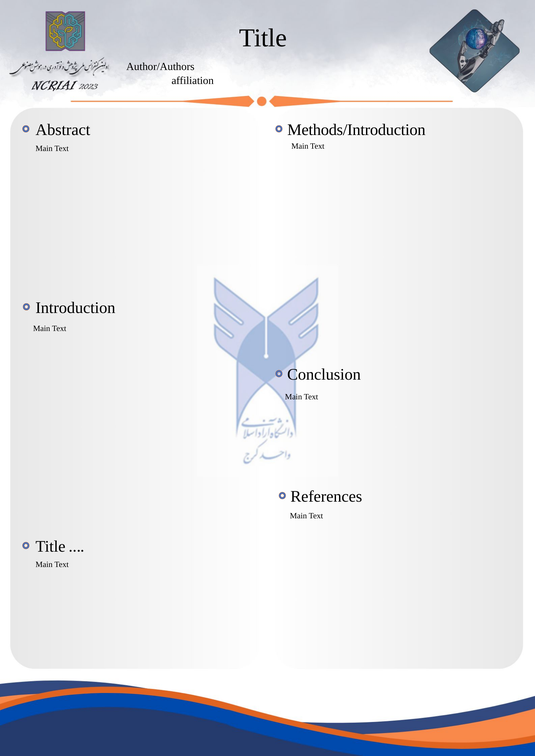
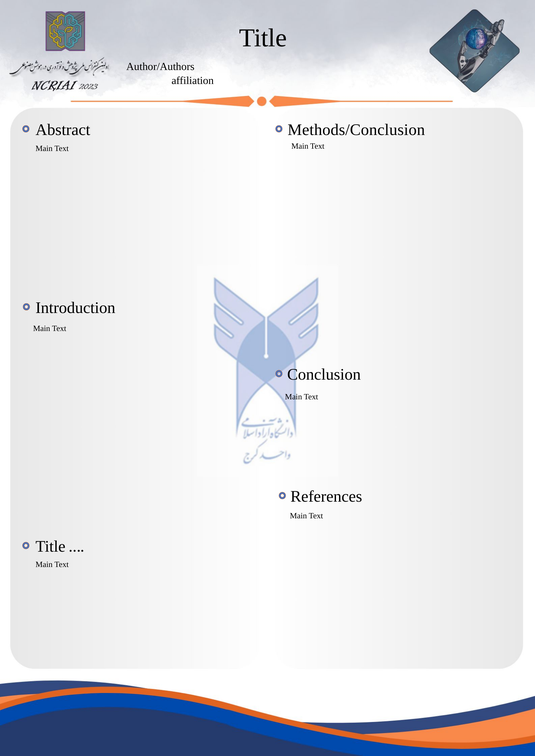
Methods/Introduction: Methods/Introduction -> Methods/Conclusion (356, 130)
